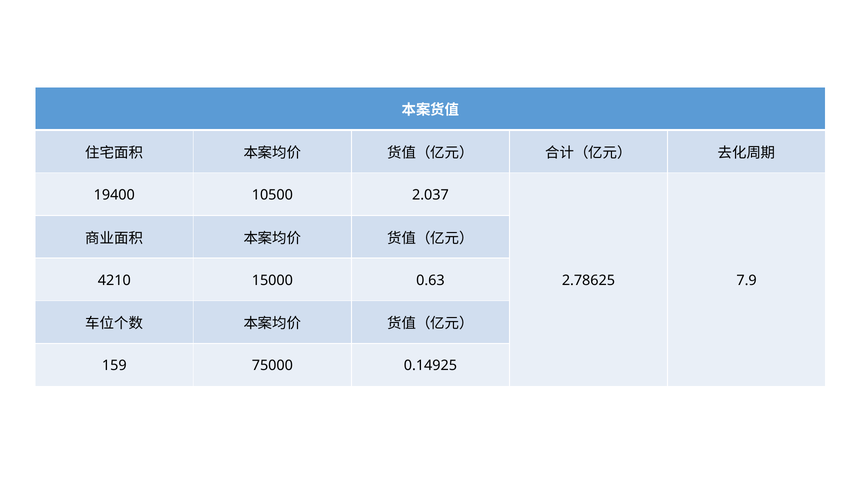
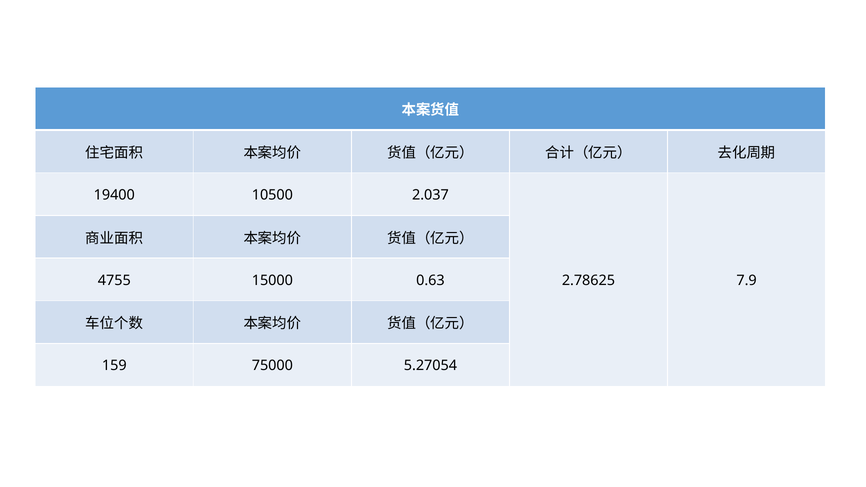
4210: 4210 -> 4755 (114, 280)
0.14925: 0.14925 -> 5.27054 (430, 366)
